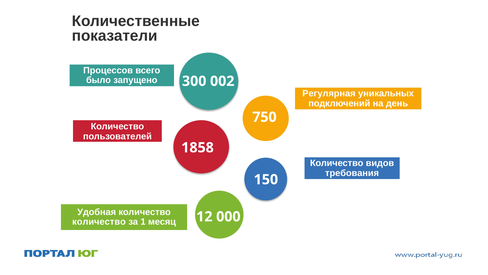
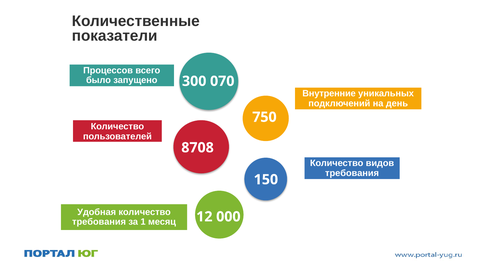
002: 002 -> 070 (222, 81)
Регулярная: Регулярная -> Внутренние (329, 93)
1858: 1858 -> 8708 (198, 147)
количество: количество -> требования (99, 222)
